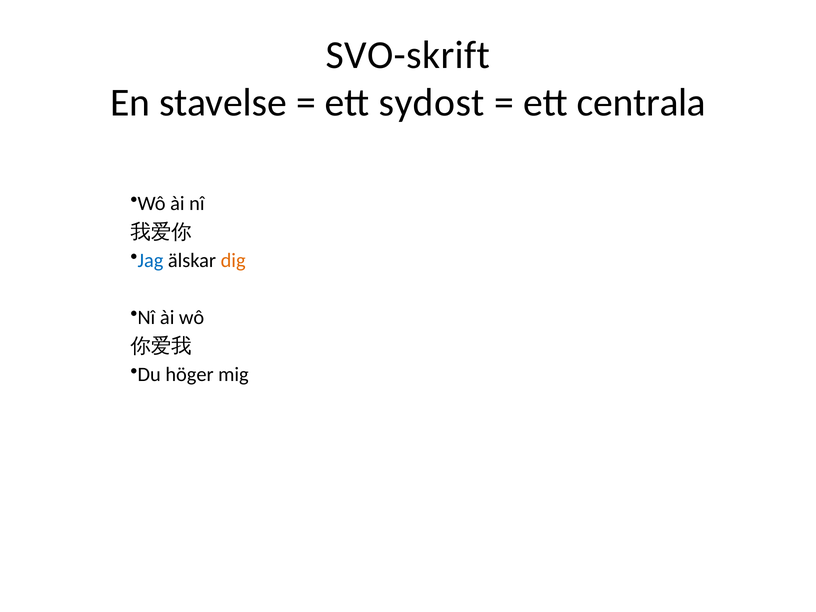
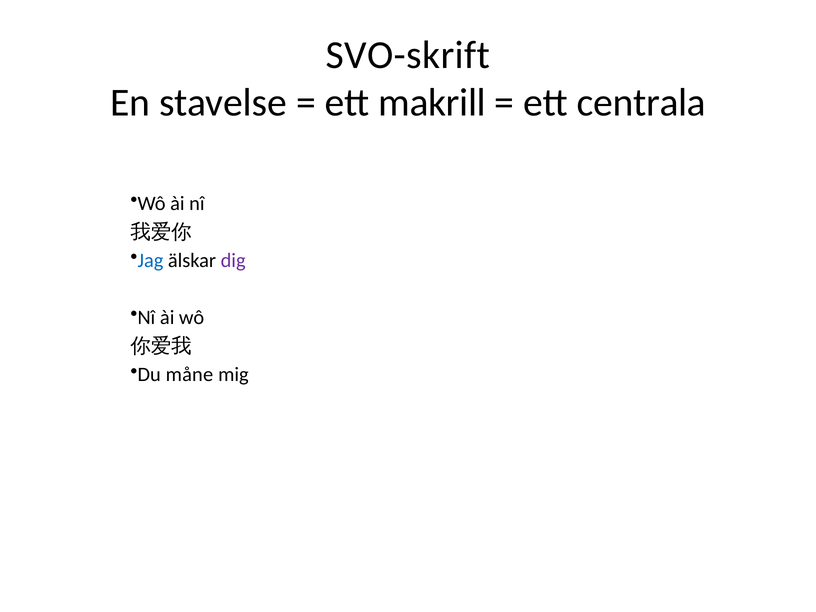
sydost: sydost -> makrill (432, 103)
dig colour: orange -> purple (233, 260)
höger: höger -> måne (189, 375)
